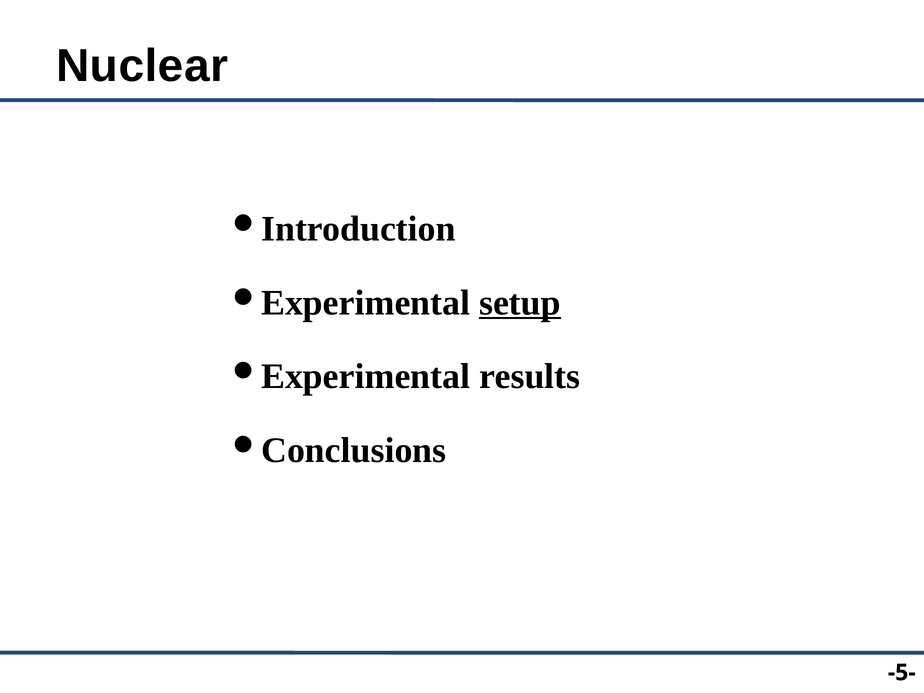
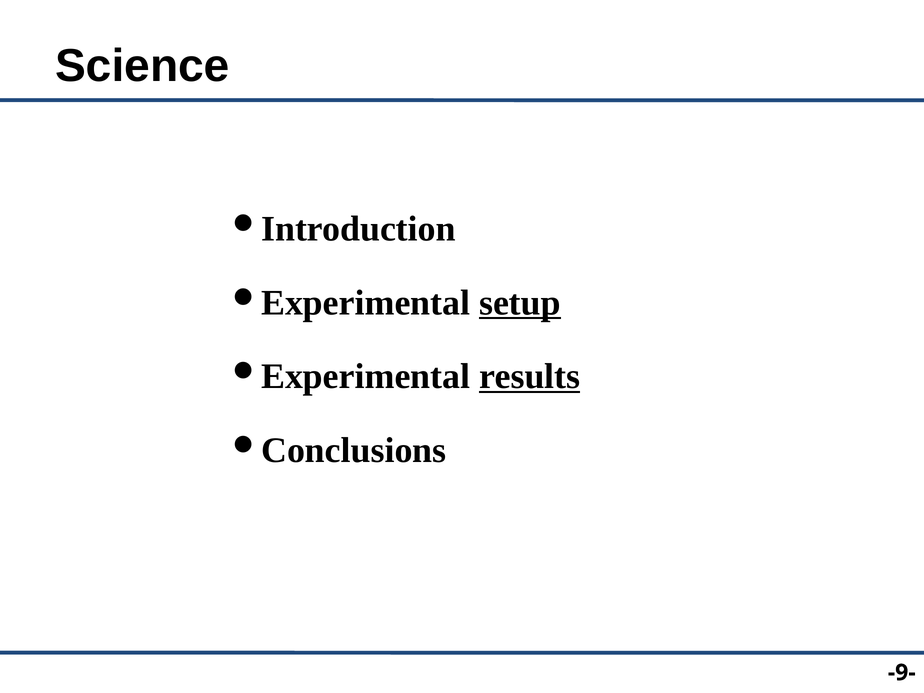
Nuclear: Nuclear -> Science (142, 66)
results underline: none -> present (530, 377)
-5-: -5- -> -9- (902, 673)
